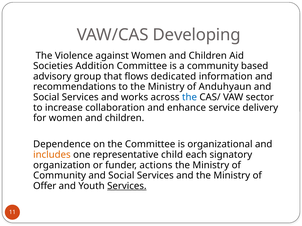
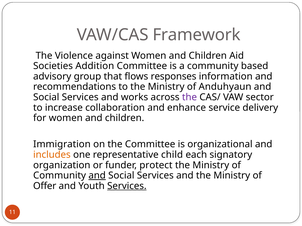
Developing: Developing -> Framework (197, 35)
dedicated: dedicated -> responses (174, 77)
the colour: blue -> purple (189, 97)
Dependence: Dependence -> Immigration (62, 145)
actions: actions -> protect (156, 165)
and underline: none -> present (97, 176)
